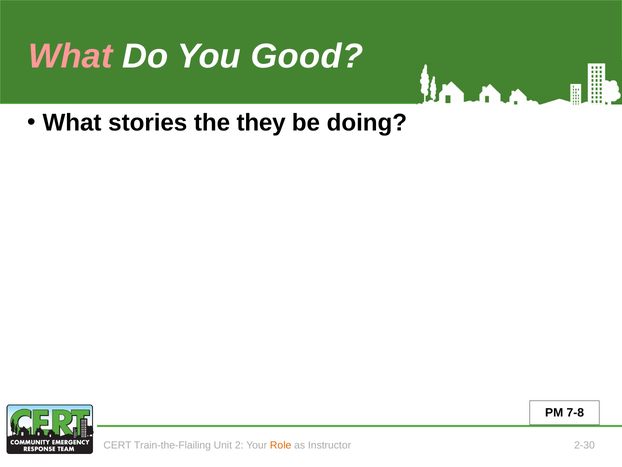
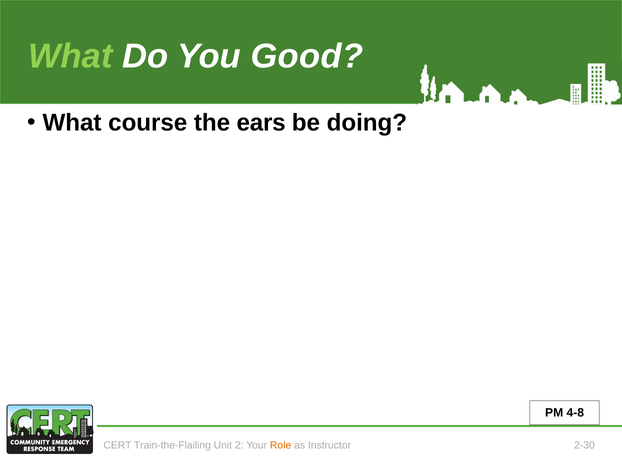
What colour: pink -> light green (70, 56)
stories: stories -> course (148, 123)
they: they -> ears (261, 123)
7-8: 7-8 -> 4-8 (575, 412)
